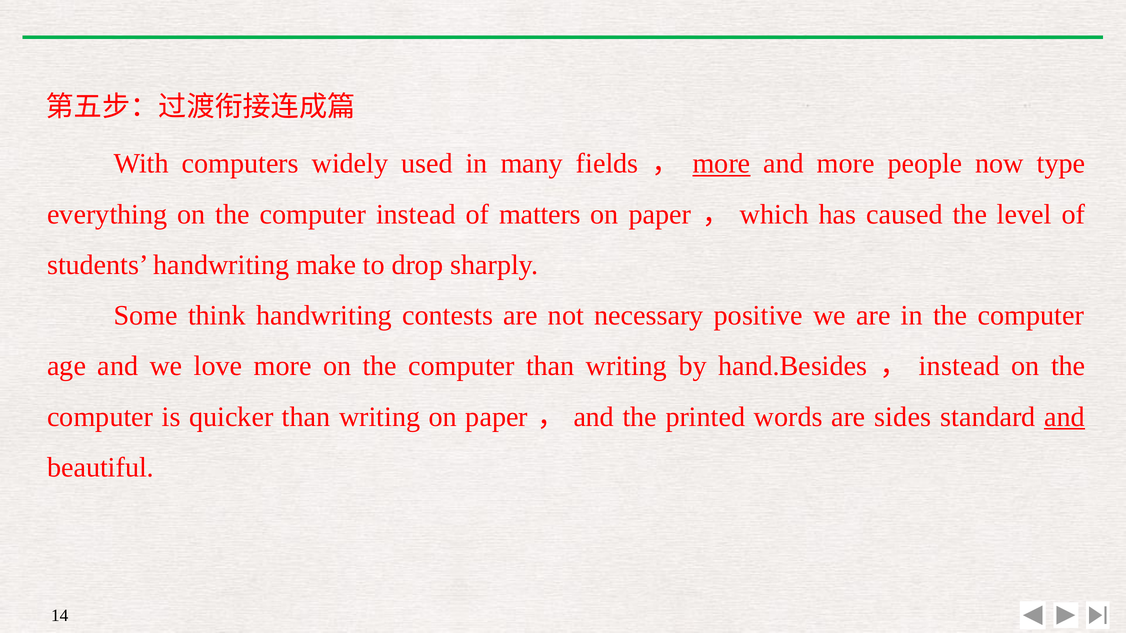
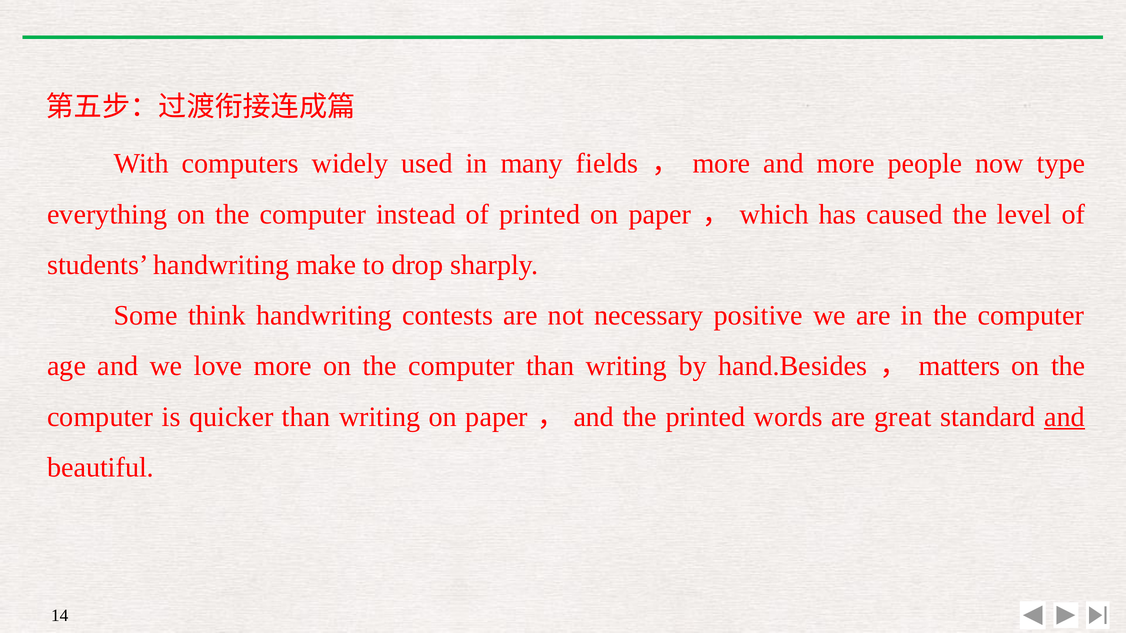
more underline: present -> none (721, 164)
of matters: matters -> printed (540, 214)
instead: instead -> matters (960, 366)
sides: sides -> great (903, 417)
